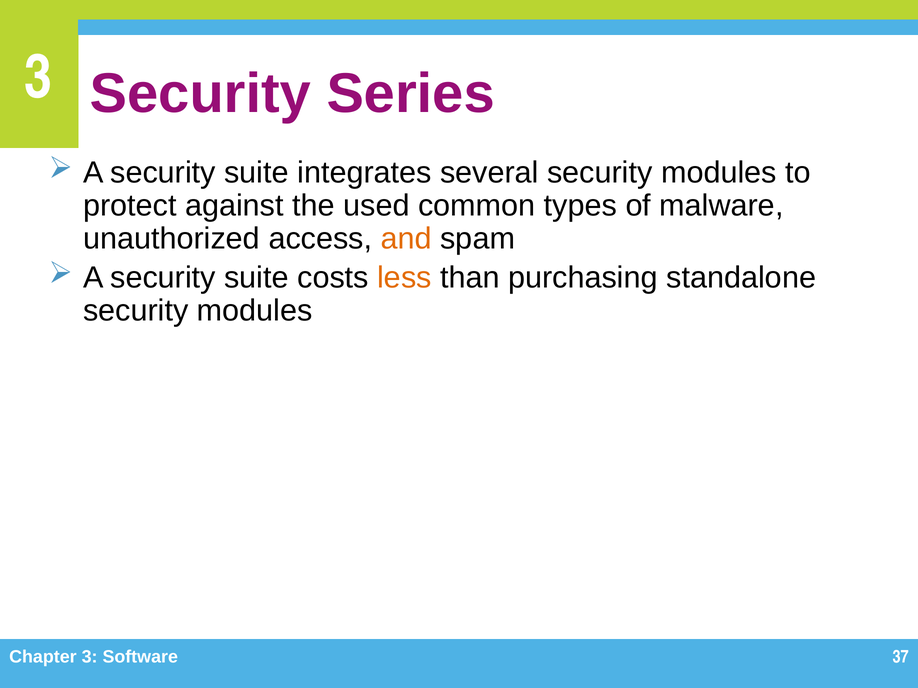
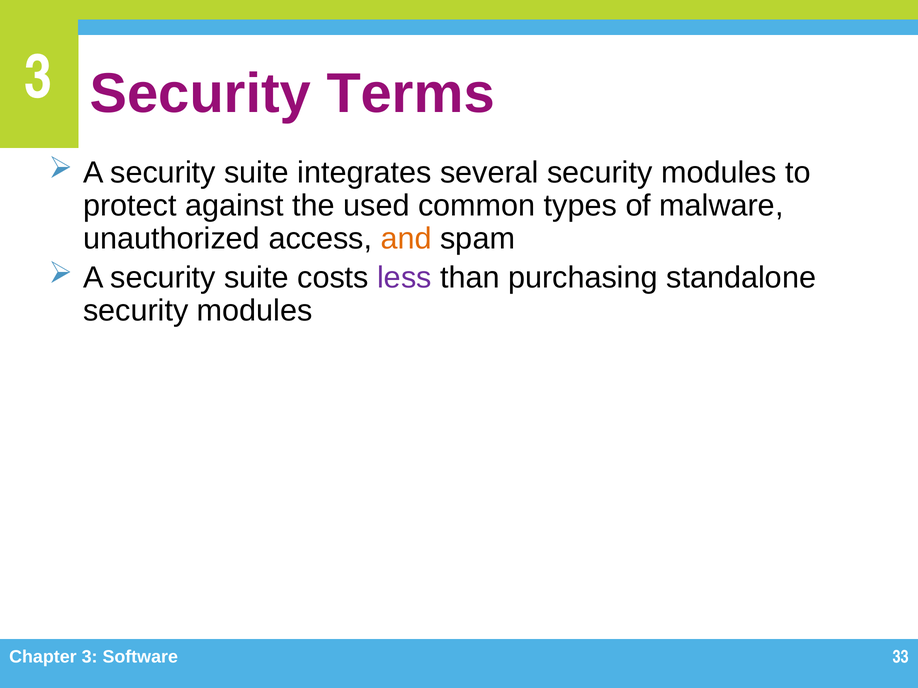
Series: Series -> Terms (411, 94)
less colour: orange -> purple (404, 278)
37: 37 -> 33 (901, 657)
